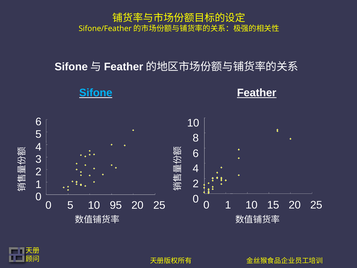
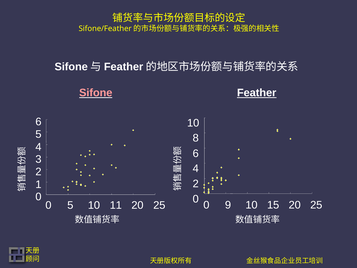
Sifone colour: light blue -> pink (96, 93)
1: 1 -> 9 (228, 205)
95: 95 -> 11 (116, 205)
